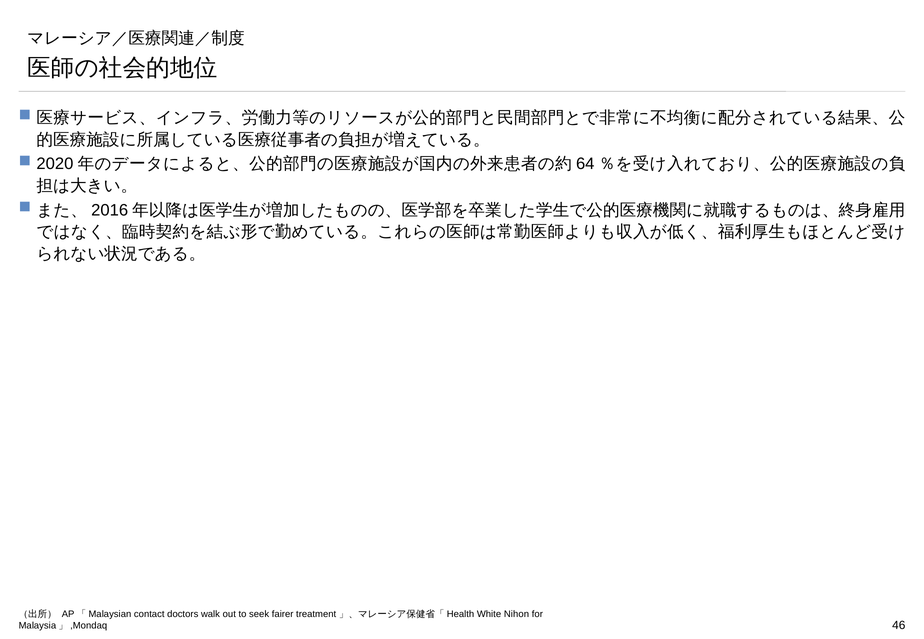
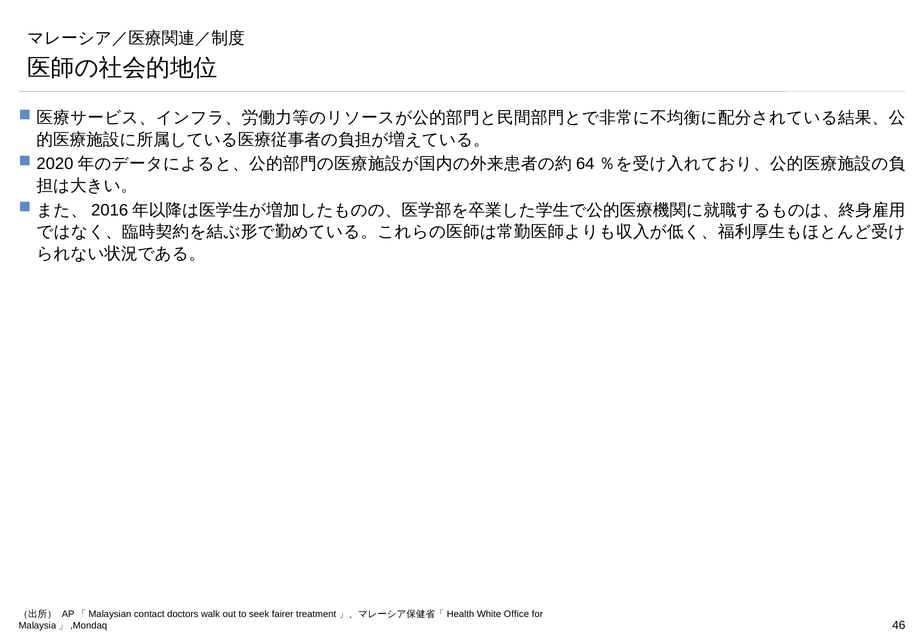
Nihon: Nihon -> Office (516, 615)
